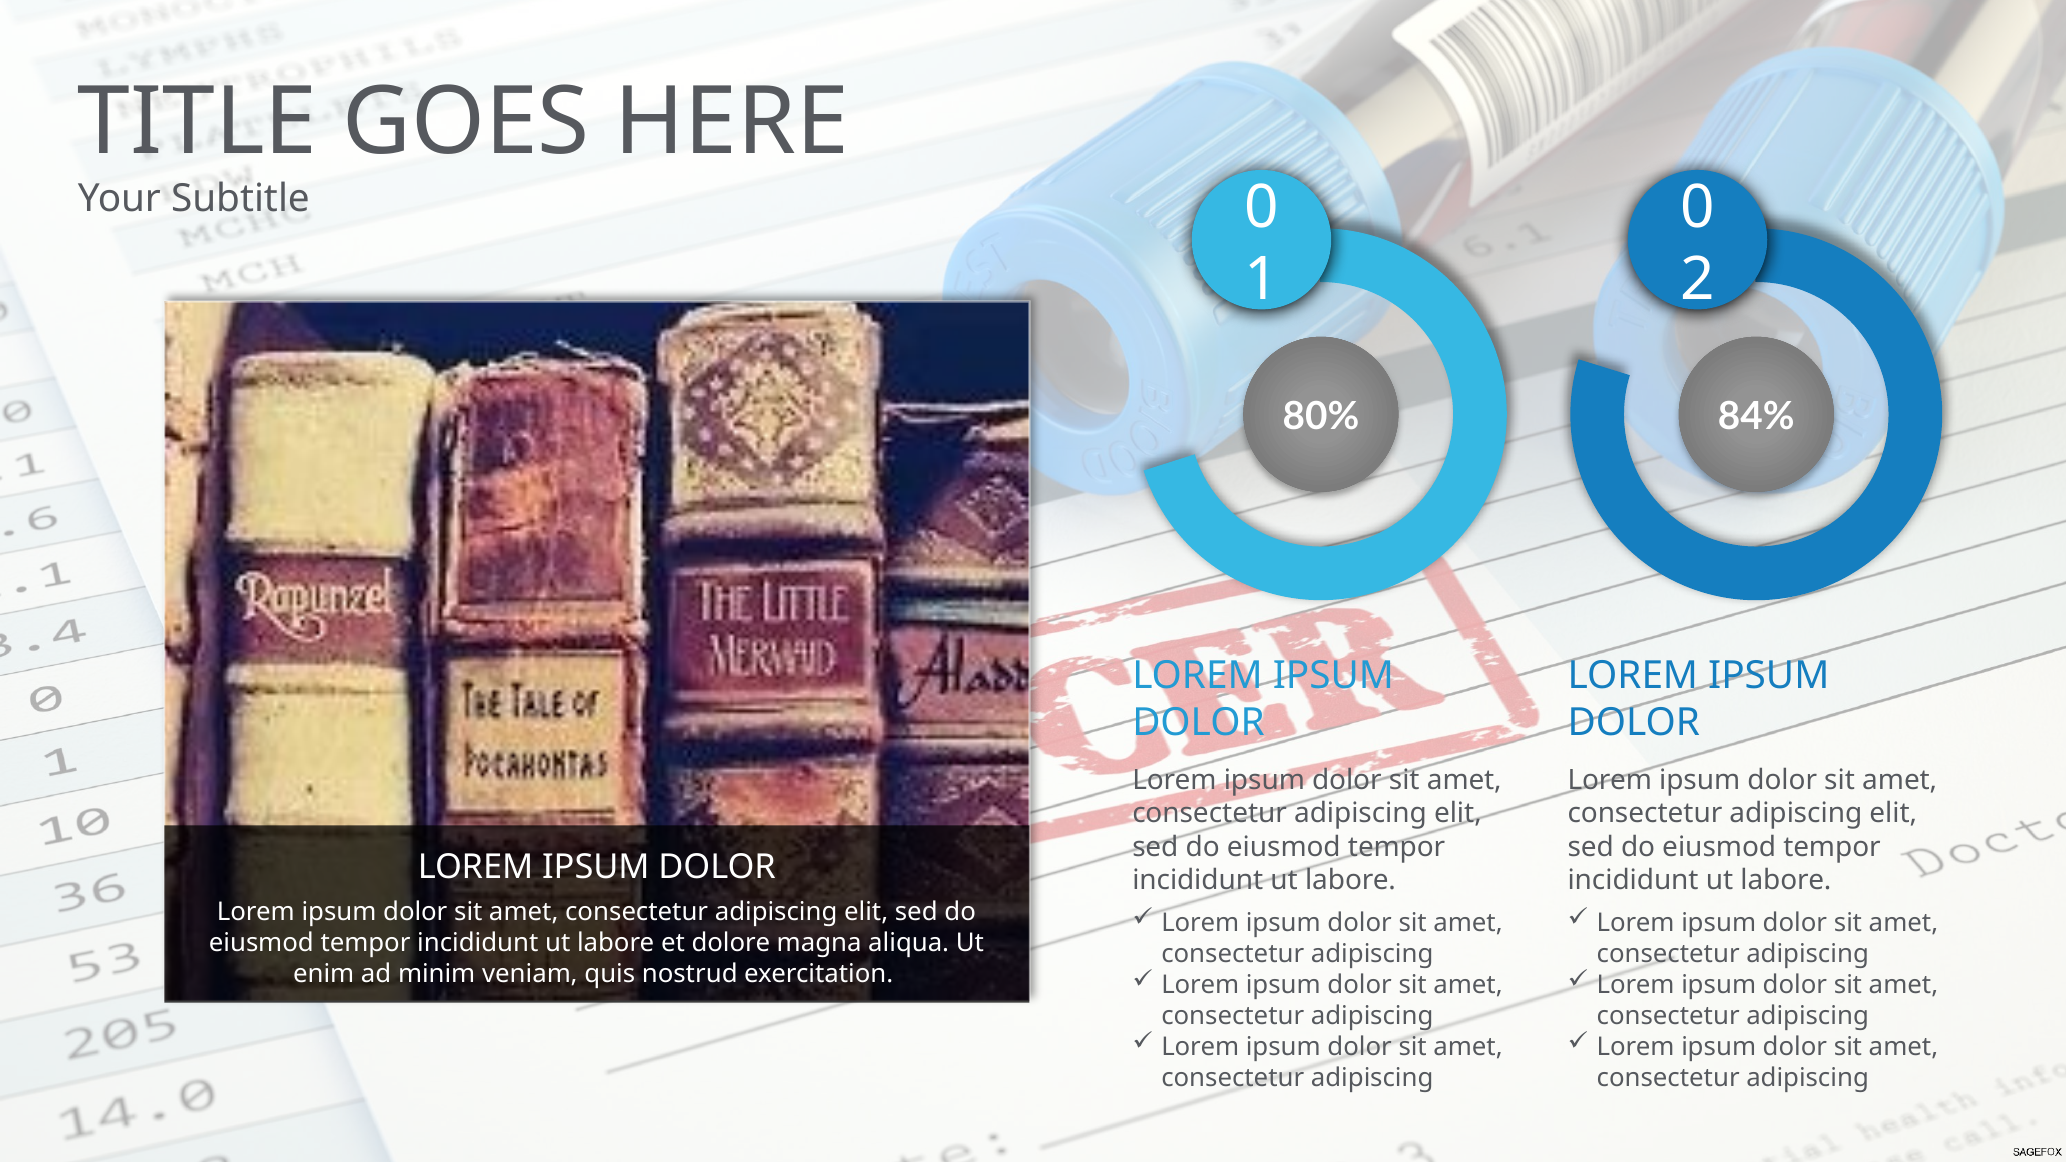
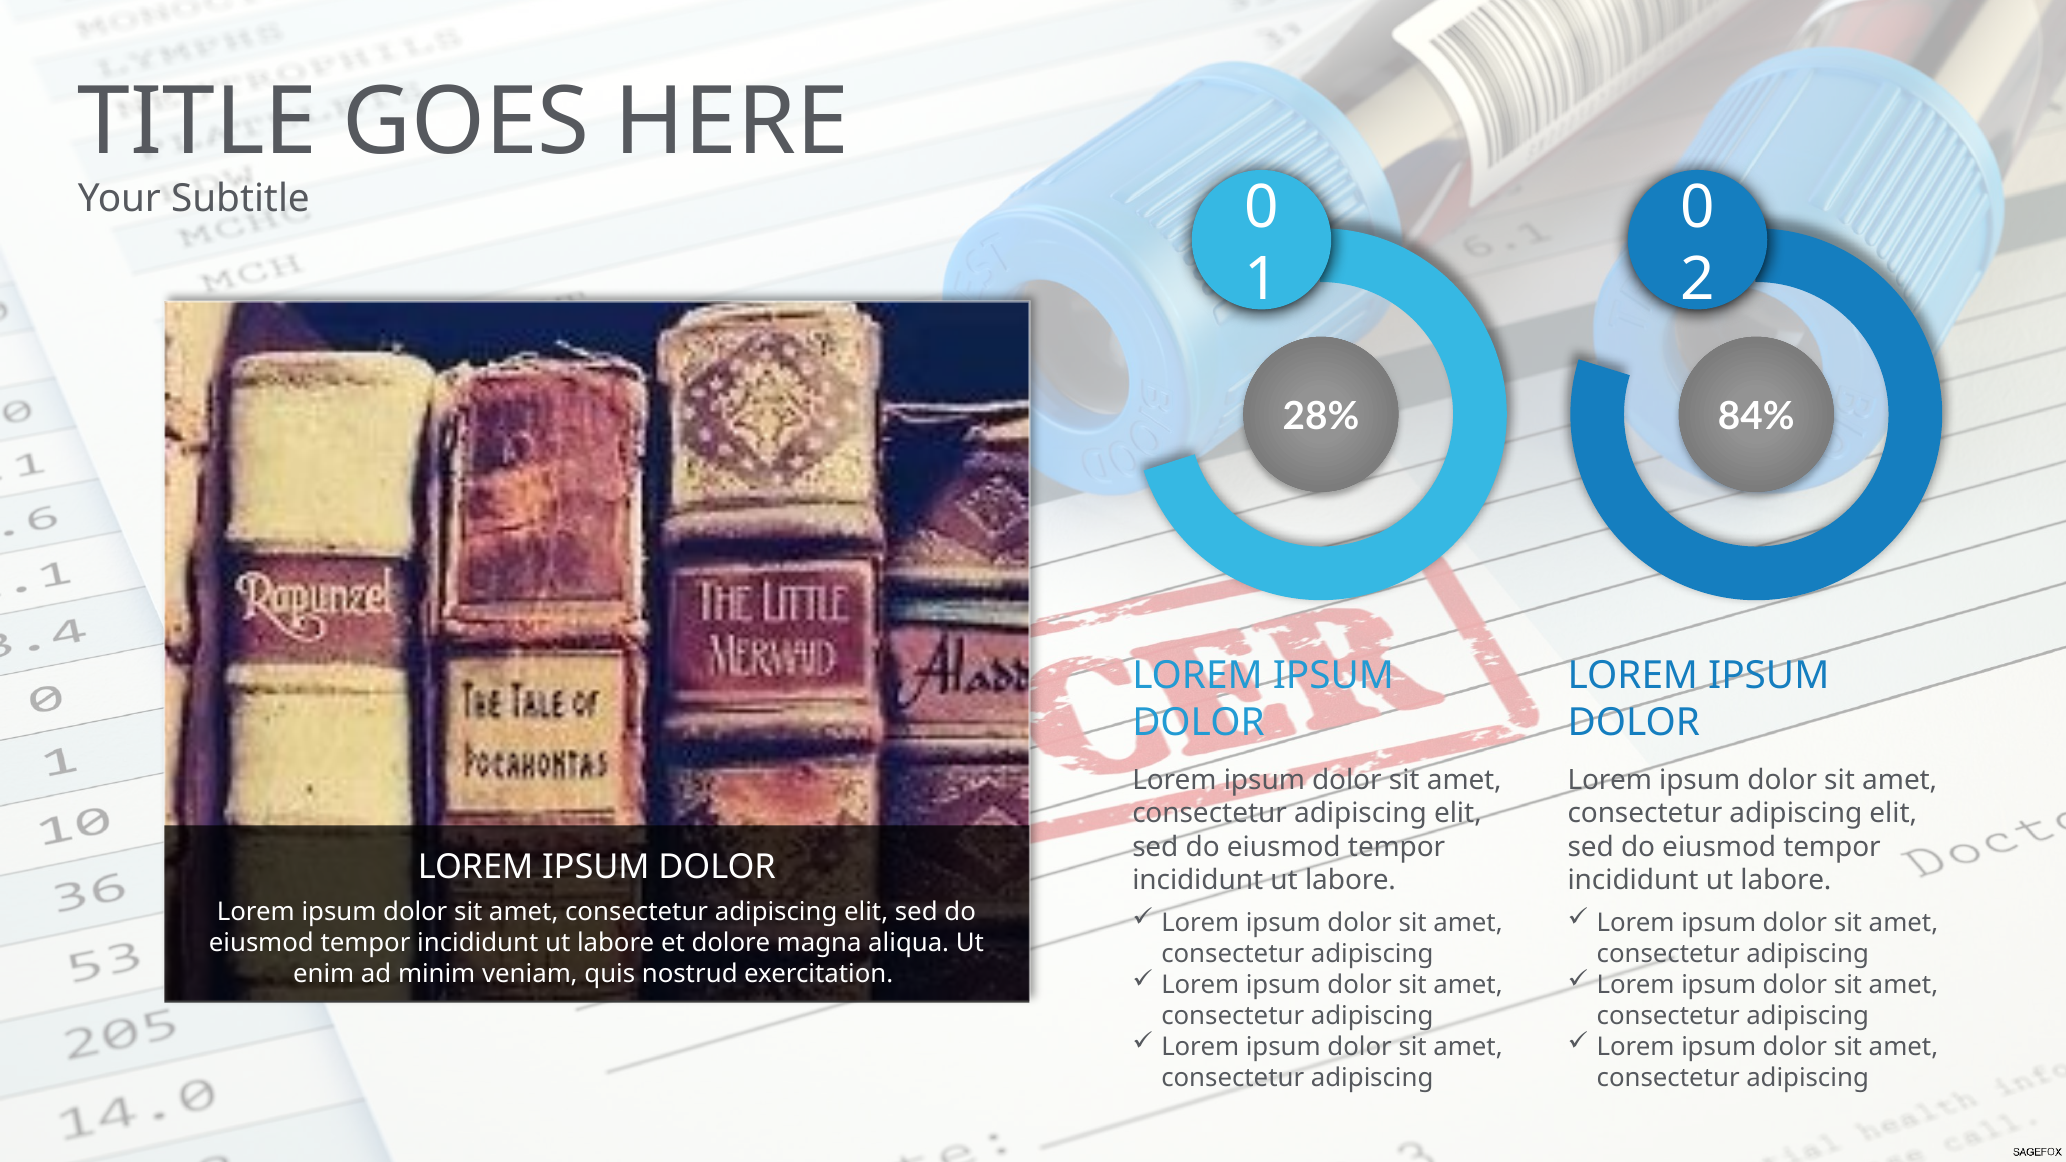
80%: 80% -> 28% (1321, 417)
